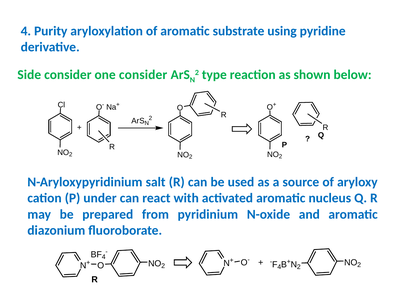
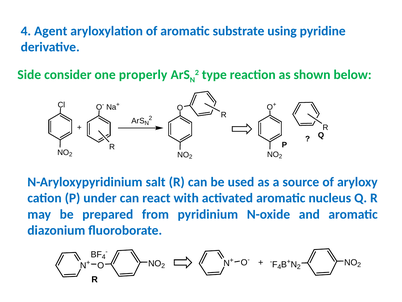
Purity: Purity -> Agent (51, 31)
one consider: consider -> properly (143, 75)
